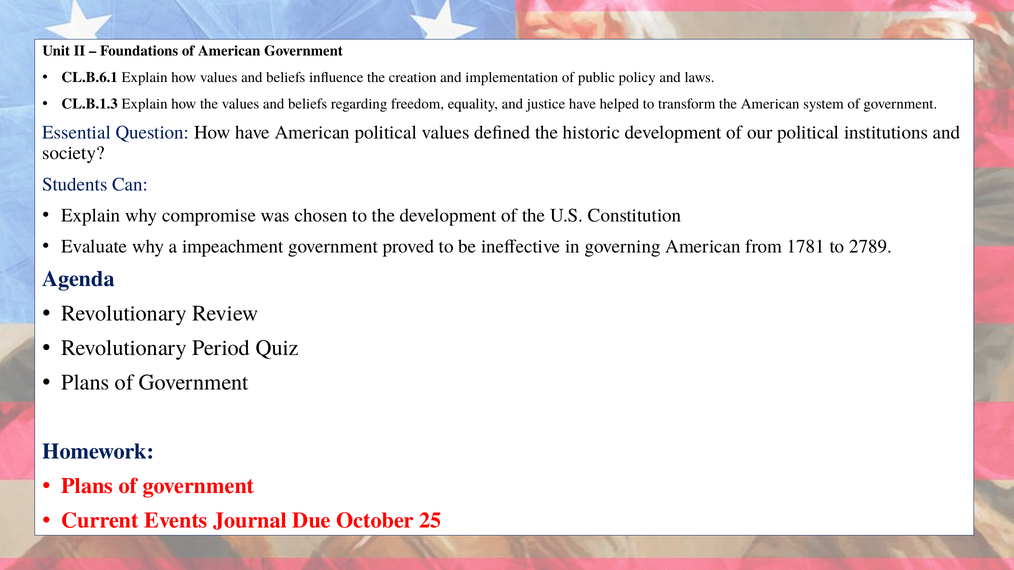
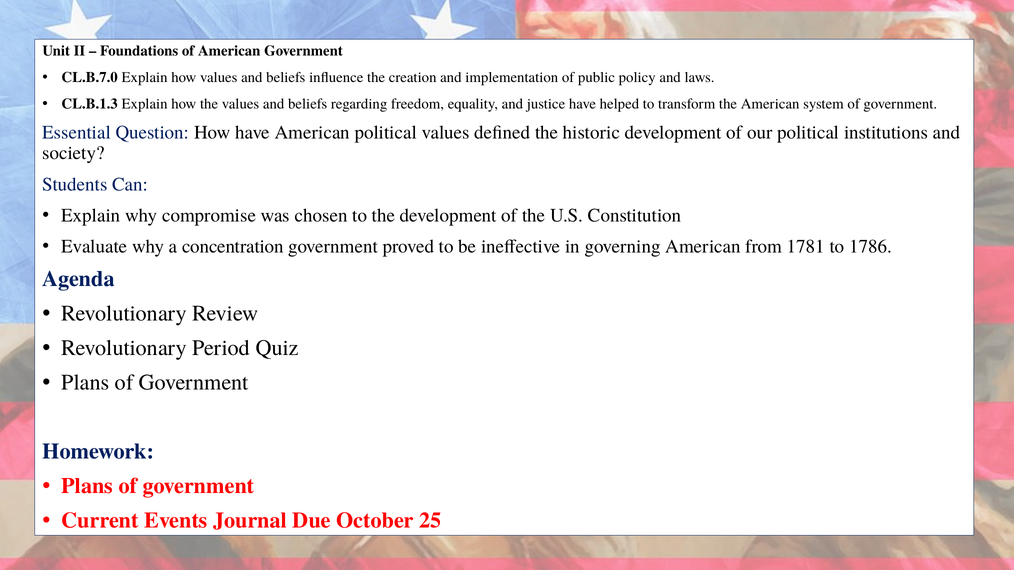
CL.B.6.1: CL.B.6.1 -> CL.B.7.0 (90, 77)
impeachment: impeachment -> concentration (233, 247)
2789: 2789 -> 1786 (871, 247)
